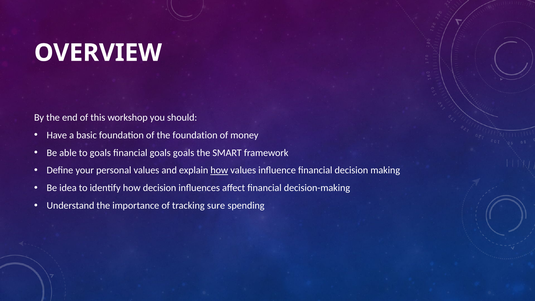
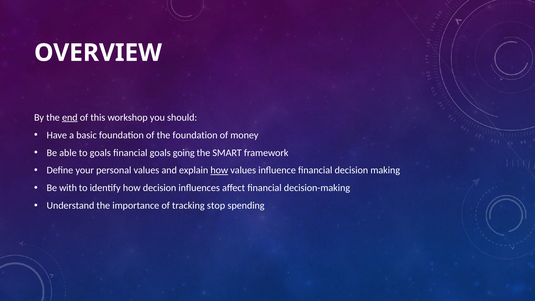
end underline: none -> present (70, 117)
goals goals: goals -> going (184, 153)
idea: idea -> with (68, 188)
sure: sure -> stop (216, 206)
